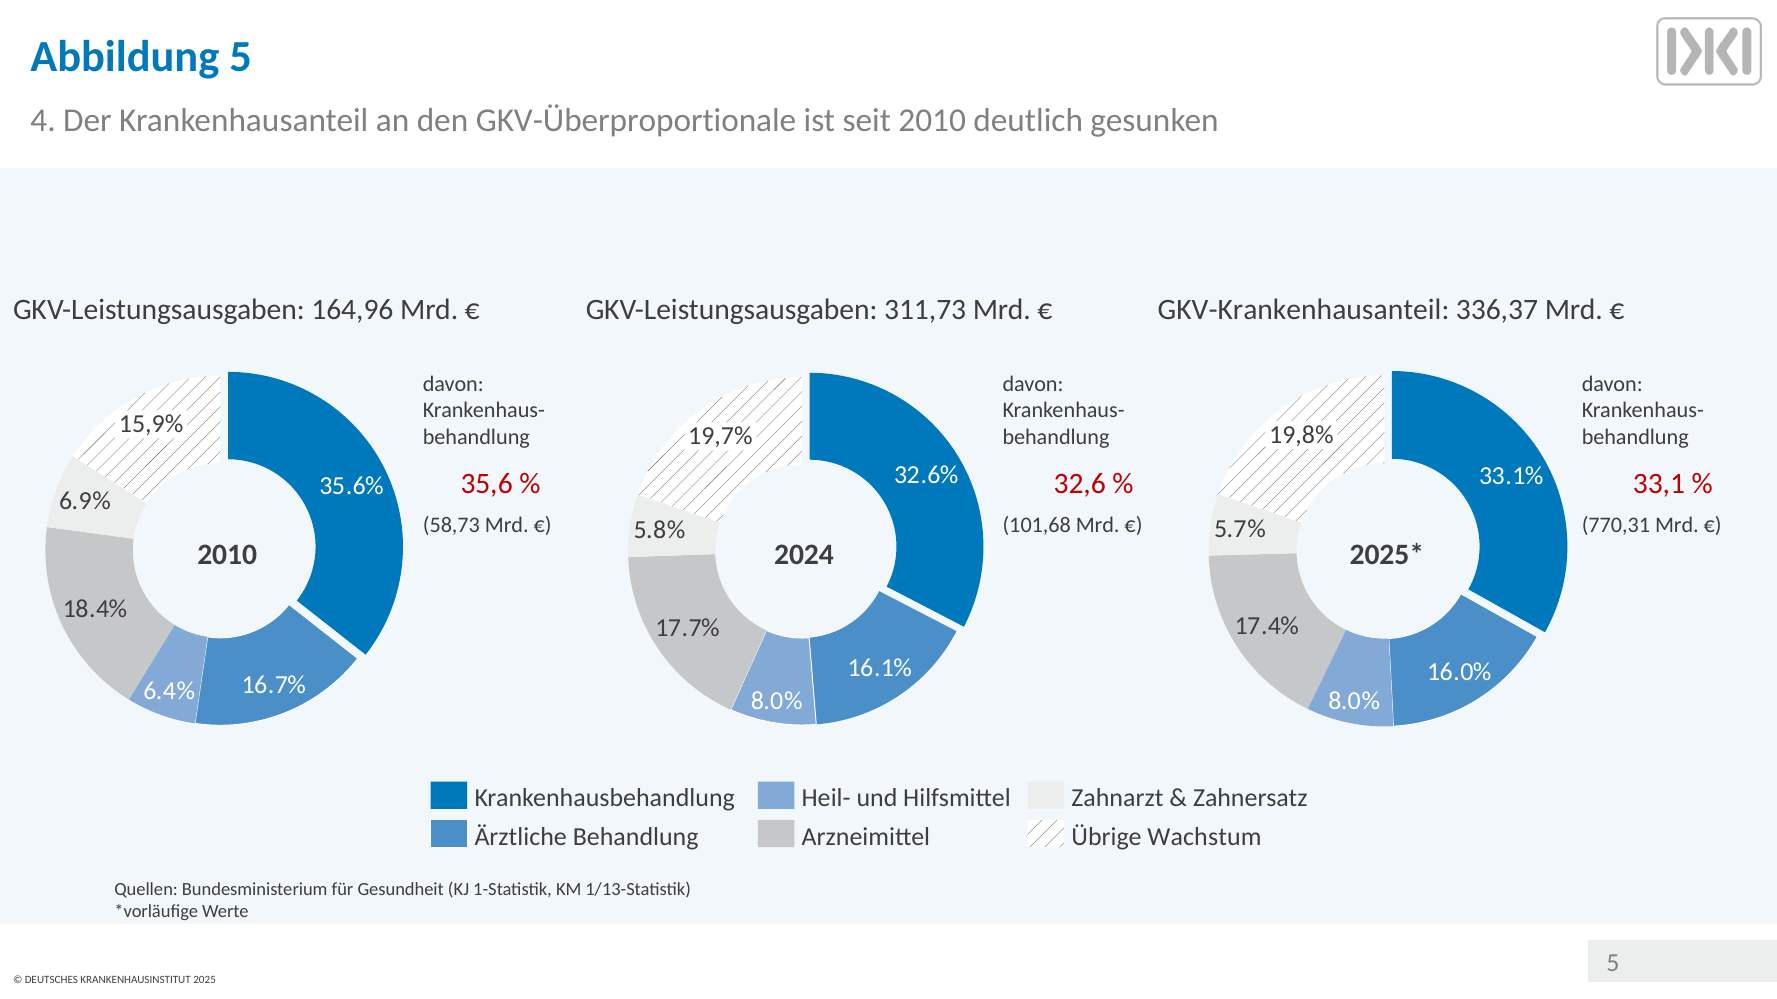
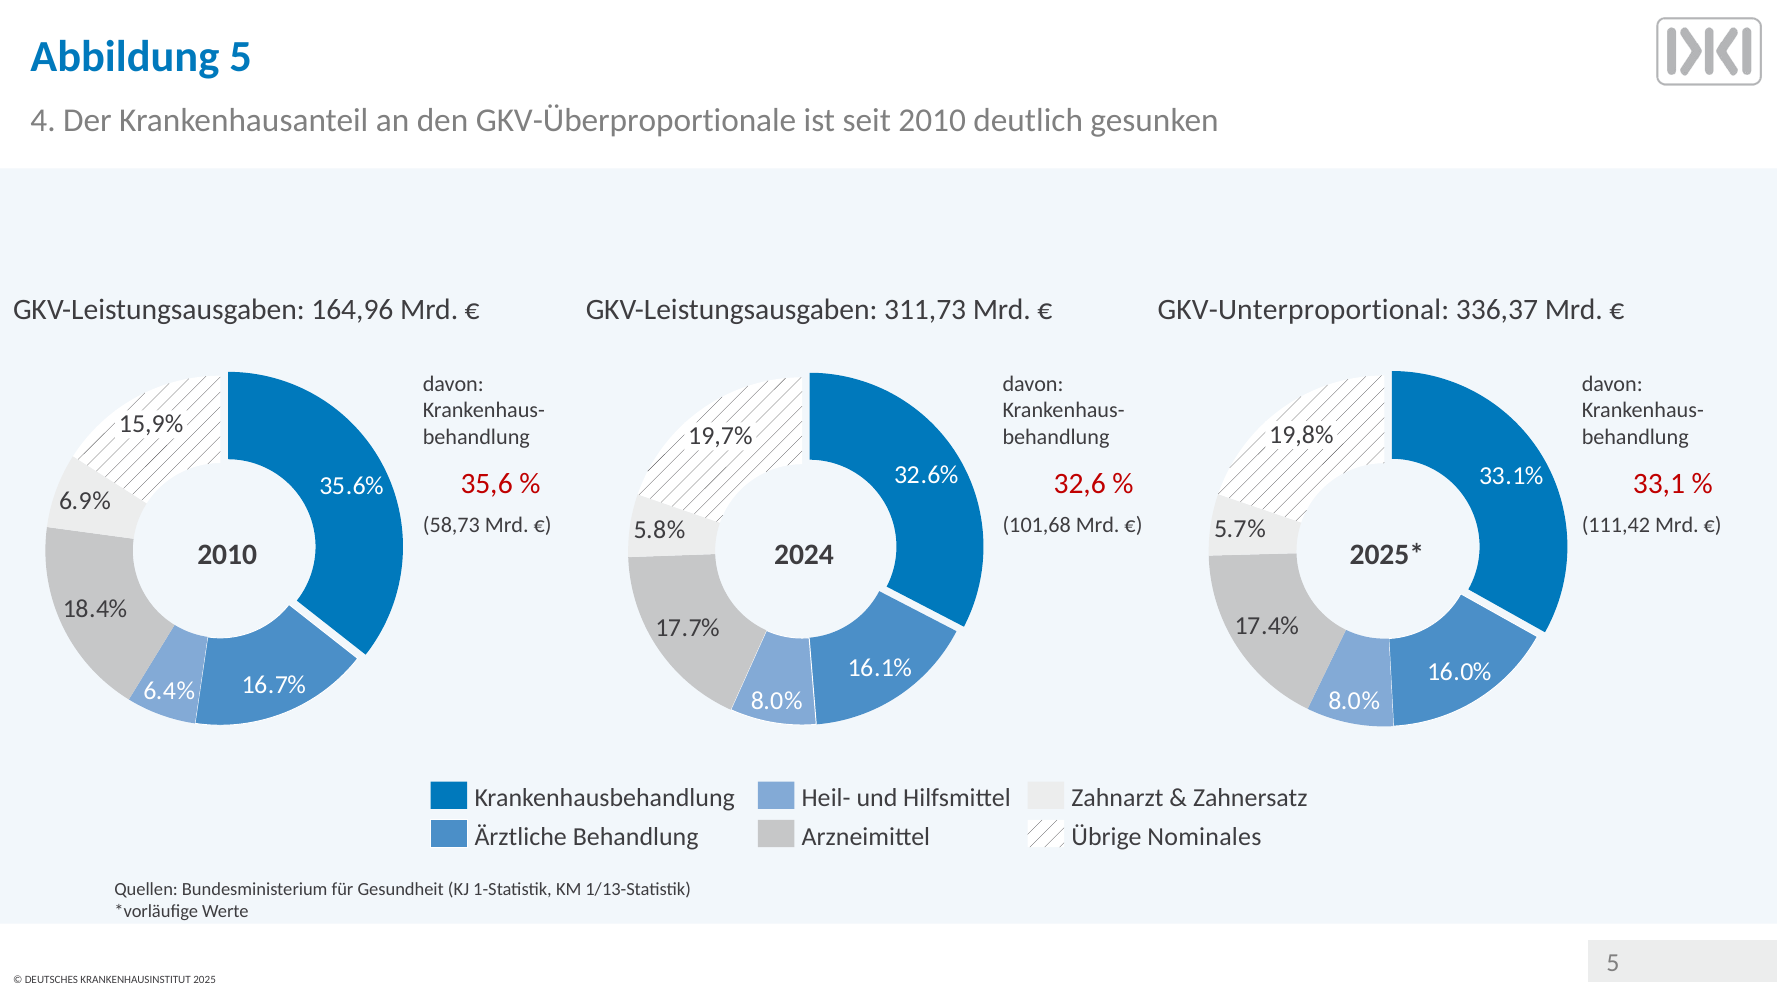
GKV-Krankenhausanteil: GKV-Krankenhausanteil -> GKV-Unterproportional (1303, 310)
770,31: 770,31 -> 111,42 (1616, 525)
Wachstum: Wachstum -> Nominales (1204, 837)
